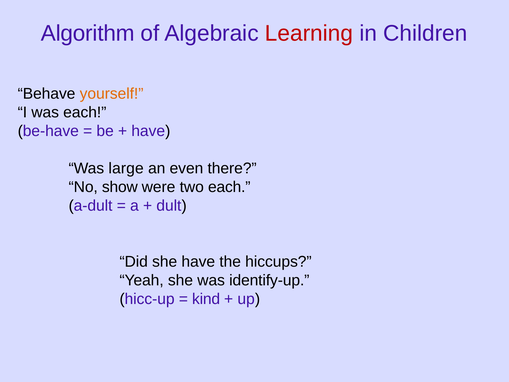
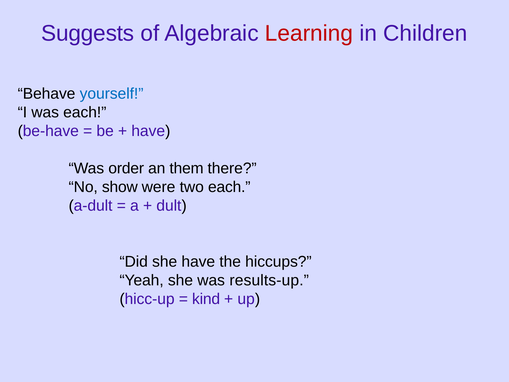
Algorithm: Algorithm -> Suggests (88, 33)
yourself colour: orange -> blue (112, 94)
large: large -> order (126, 168)
even: even -> them (187, 168)
identify-up: identify-up -> results-up (269, 280)
